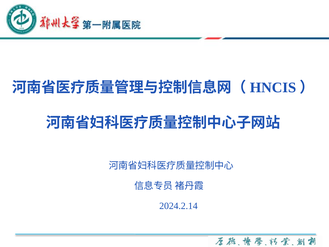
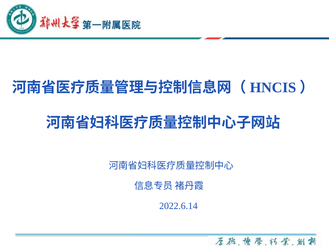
2024.2.14: 2024.2.14 -> 2022.6.14 (178, 206)
